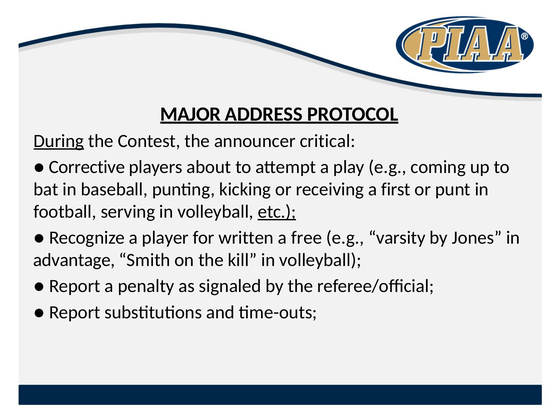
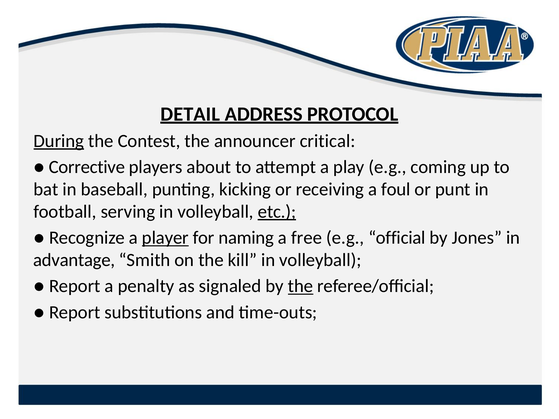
MAJOR: MAJOR -> DETAIL (190, 114)
first: first -> foul (396, 189)
player underline: none -> present (165, 238)
written: written -> naming (246, 238)
varsity: varsity -> official (397, 238)
the underline: none -> present (301, 286)
